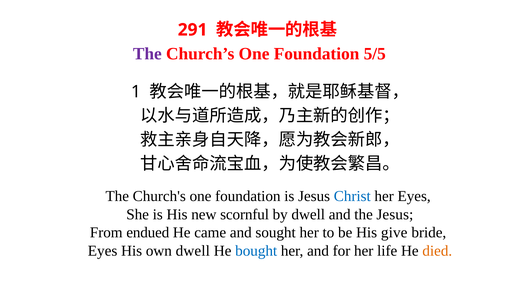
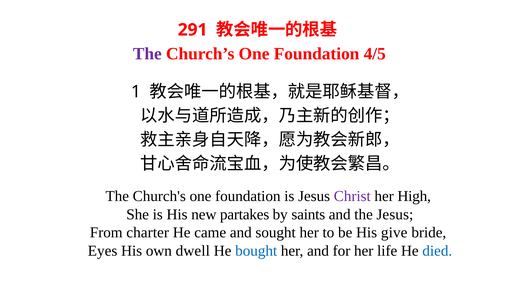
5/5: 5/5 -> 4/5 (375, 54)
Christ colour: blue -> purple (352, 196)
her Eyes: Eyes -> High (414, 196)
scornful: scornful -> partakes (245, 214)
by dwell: dwell -> saints (308, 214)
endued: endued -> charter (148, 233)
died colour: orange -> blue (437, 251)
